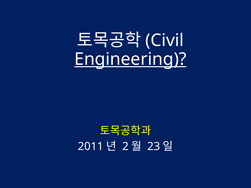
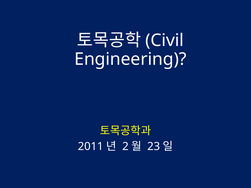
Engineering underline: present -> none (130, 59)
